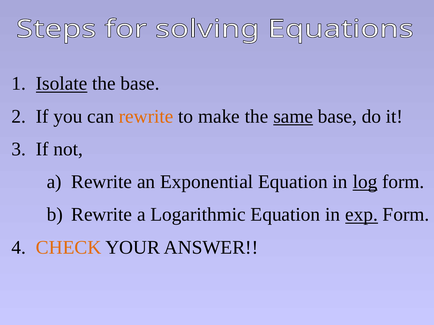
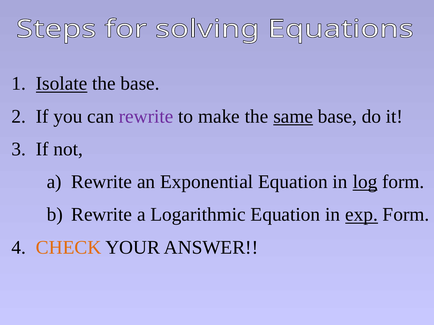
rewrite colour: orange -> purple (146, 117)
